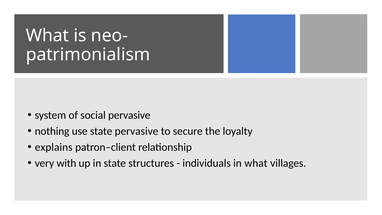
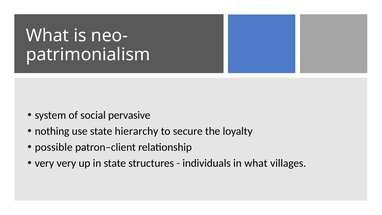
state pervasive: pervasive -> hierarchy (137, 131)
explains: explains -> possible (54, 147)
very with: with -> very (66, 163)
